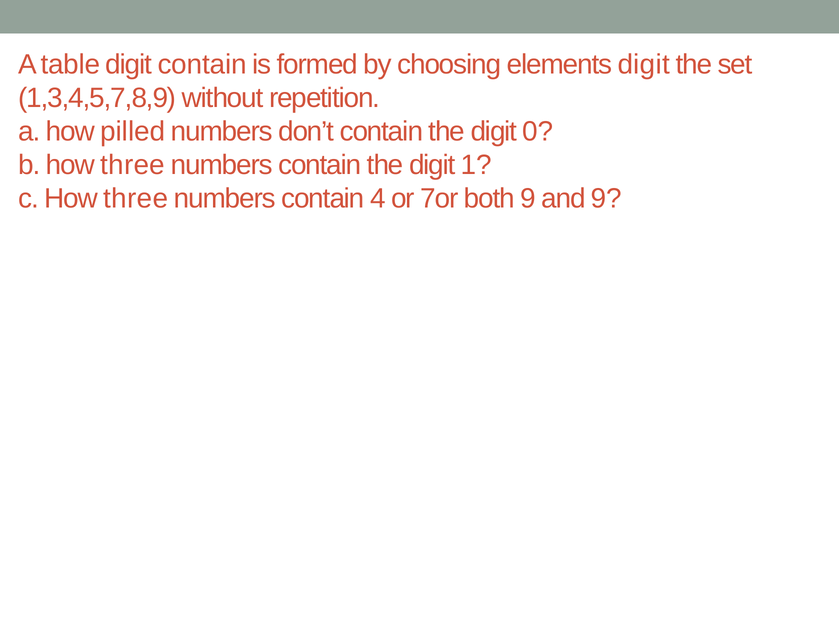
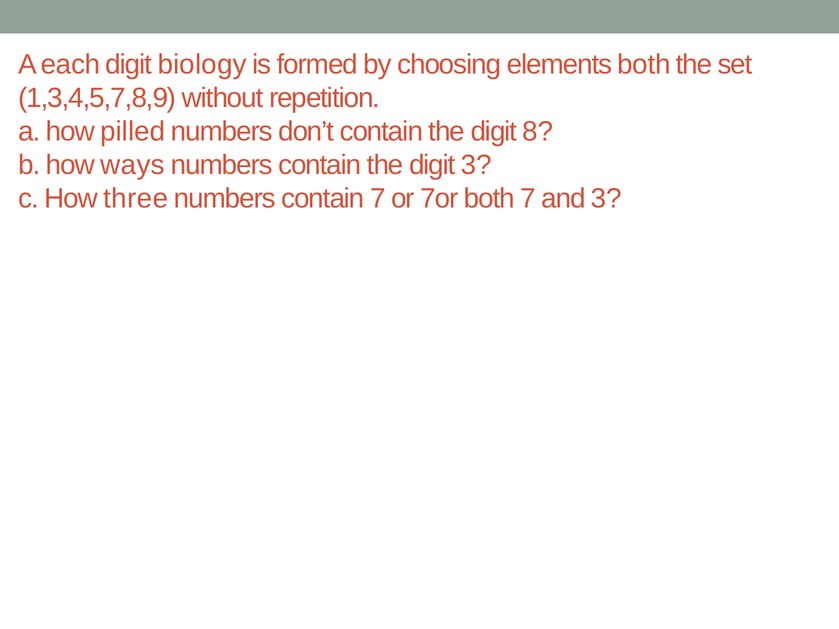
table: table -> each (70, 64)
digit contain: contain -> biology (202, 64)
elements digit: digit -> both (644, 64)
0: 0 -> 8 (538, 132)
b how three: three -> ways (133, 165)
digit 1: 1 -> 3 (476, 165)
contain 4: 4 -> 7 (378, 199)
both 9: 9 -> 7 (528, 199)
and 9: 9 -> 3 (606, 199)
